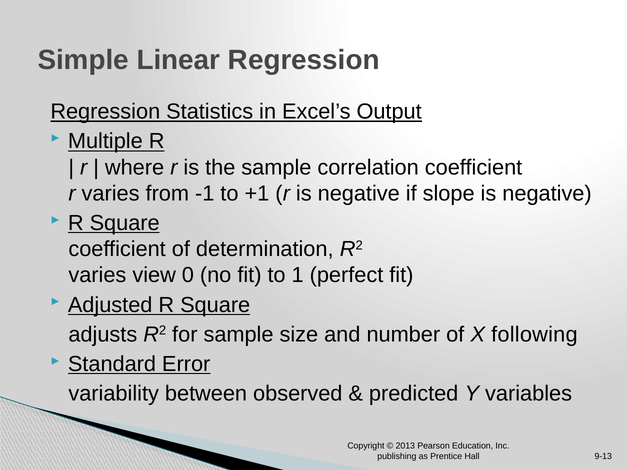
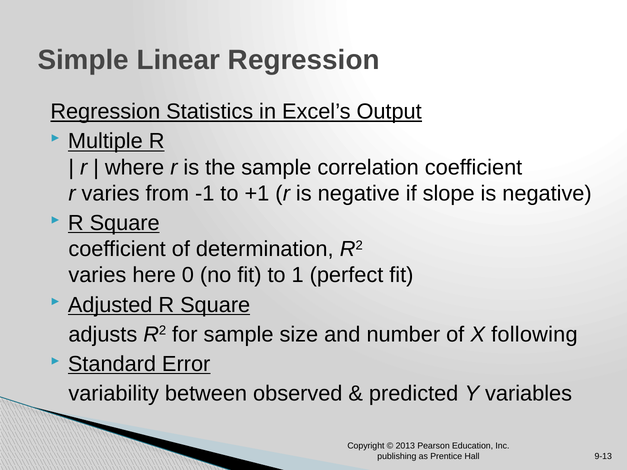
view: view -> here (154, 275)
